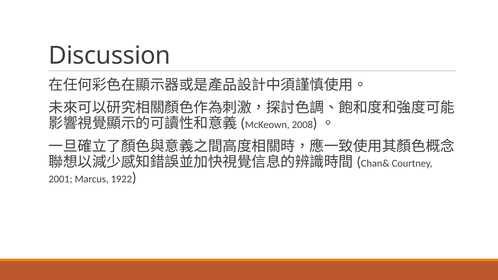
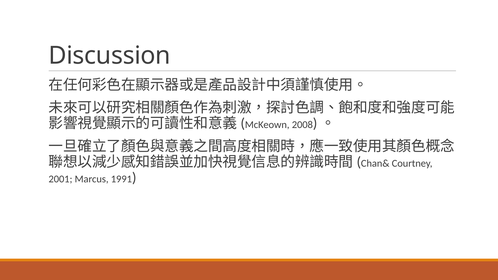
1922: 1922 -> 1991 (121, 179)
